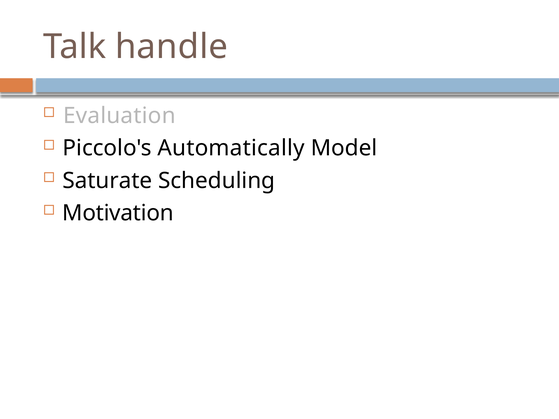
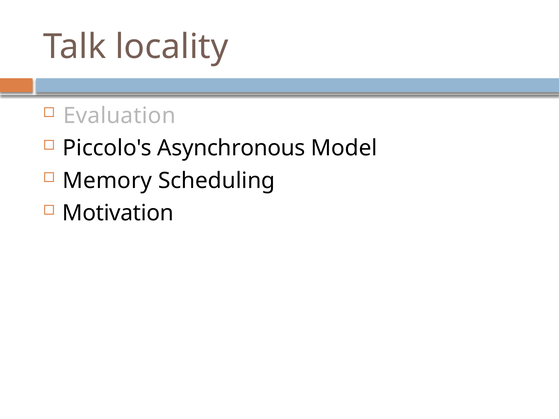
handle: handle -> locality (172, 47)
Automatically: Automatically -> Asynchronous (231, 148)
Saturate: Saturate -> Memory (107, 181)
